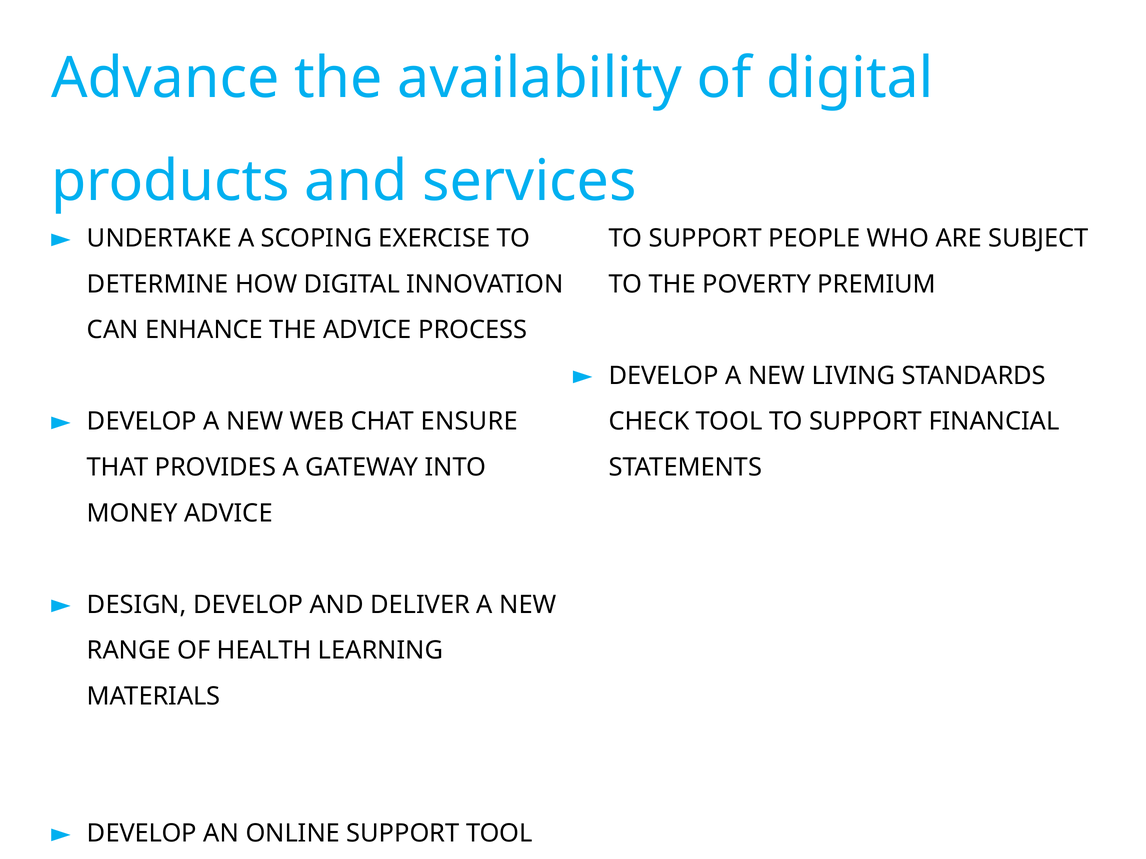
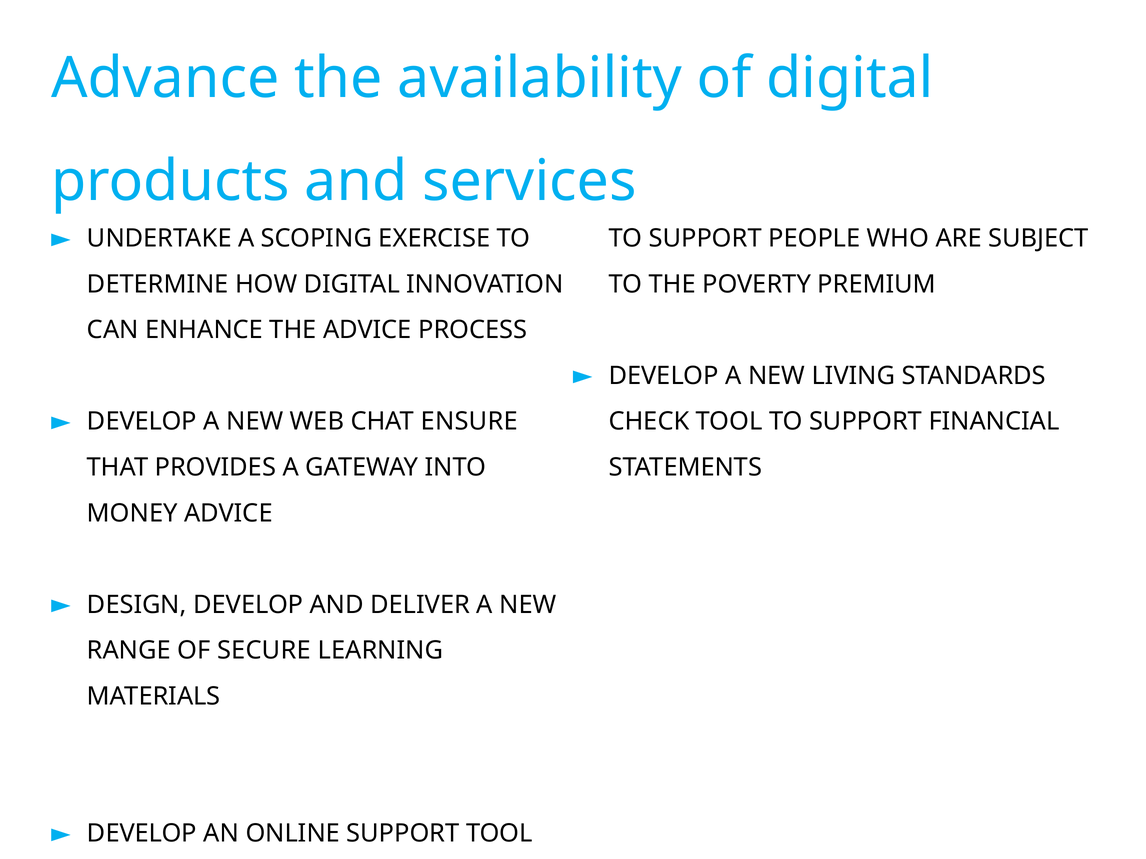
HEALTH: HEALTH -> SECURE (264, 651)
